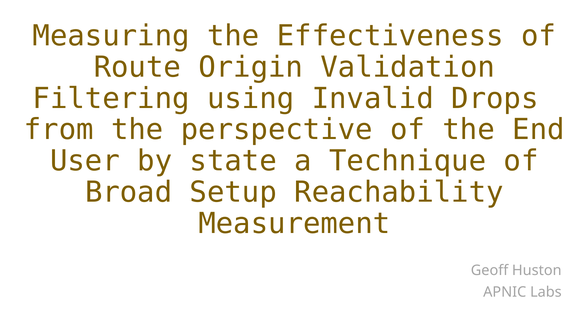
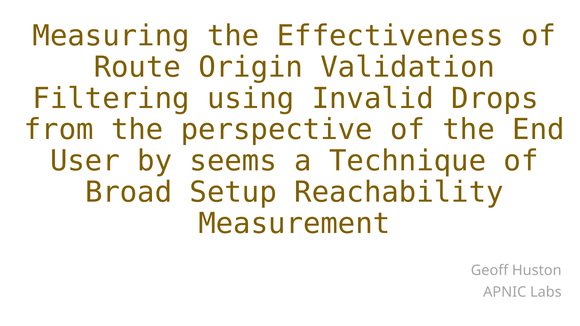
state: state -> seems (233, 161)
